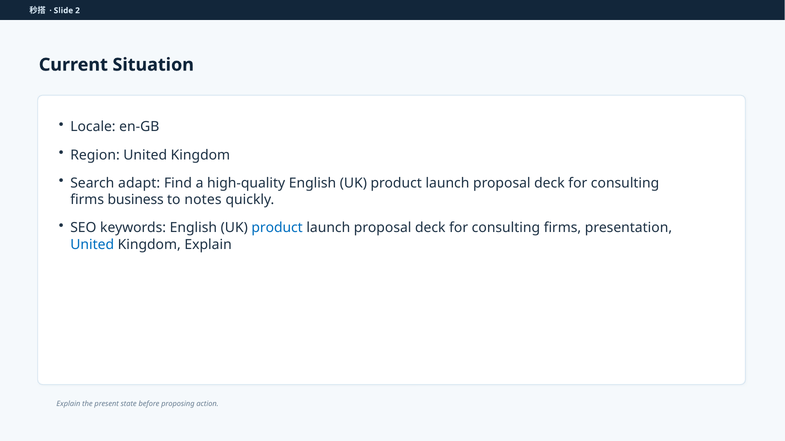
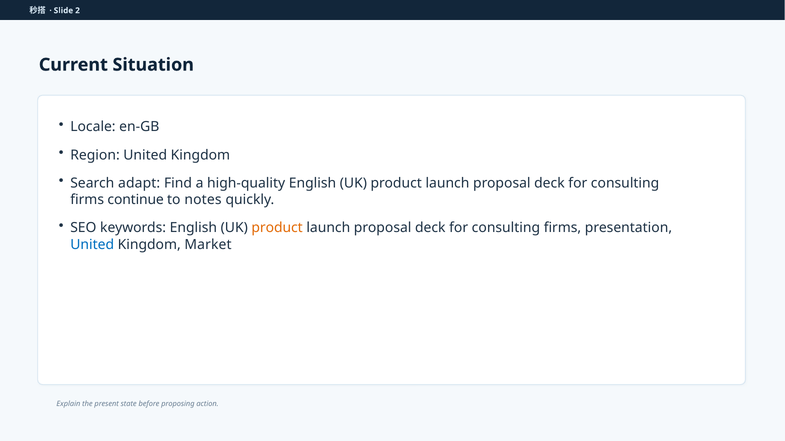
business: business -> continue (136, 200)
product colour: blue -> orange (277, 228)
Kingdom Explain: Explain -> Market (208, 245)
